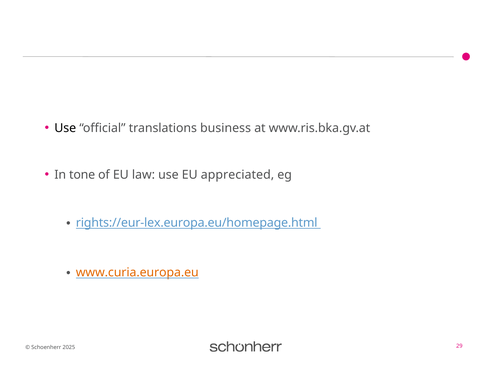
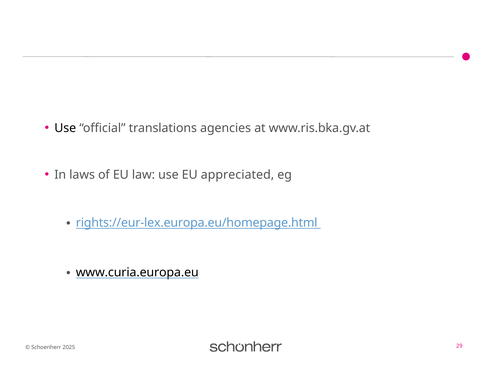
business: business -> agencies (226, 128)
tone: tone -> laws (82, 175)
www.curia.europa.eu colour: orange -> black (137, 272)
